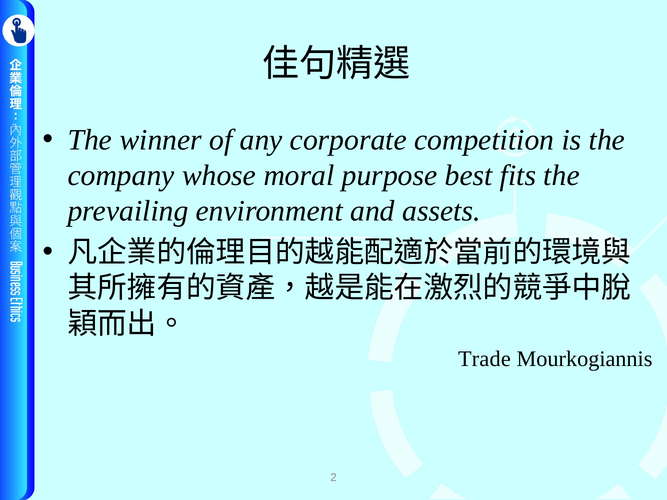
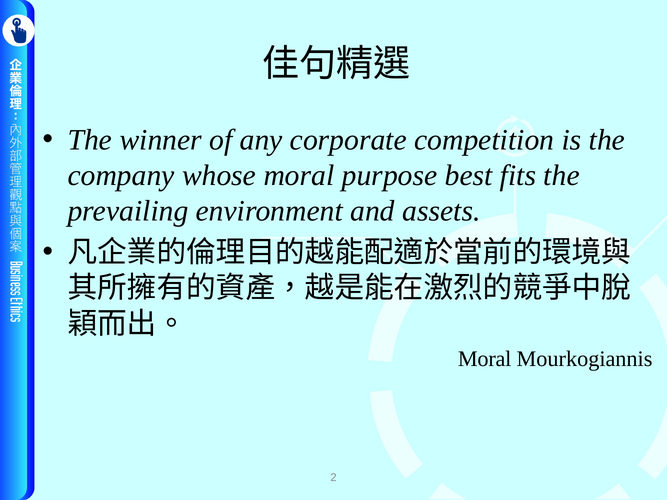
Trade: Trade -> Moral (485, 359)
